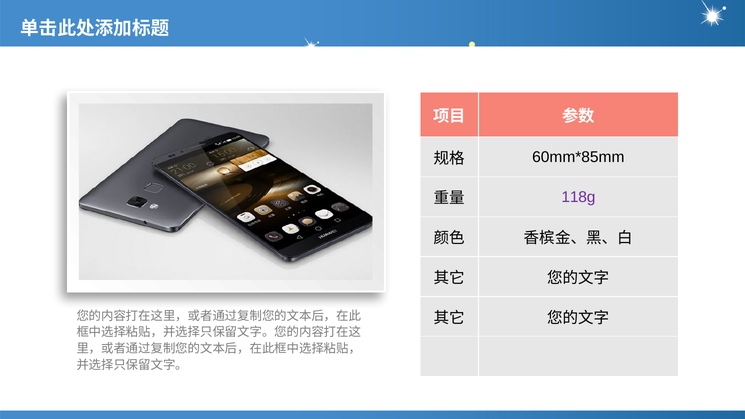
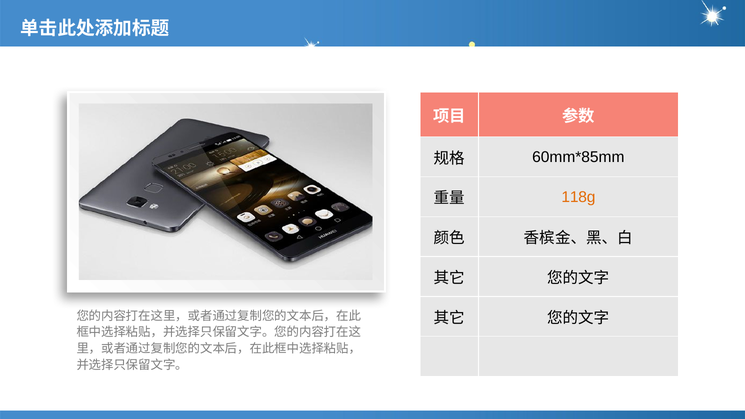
118g colour: purple -> orange (578, 197)
